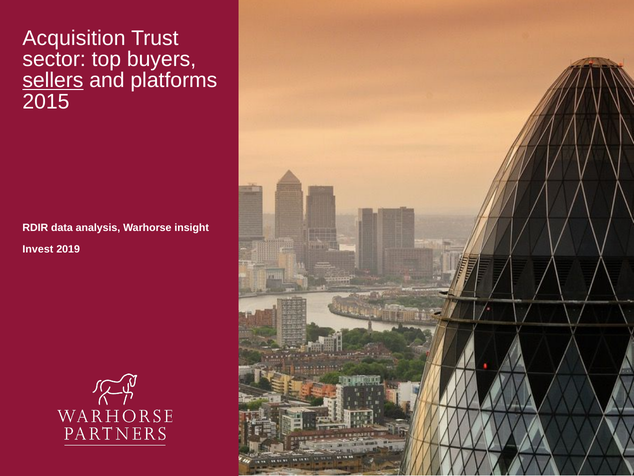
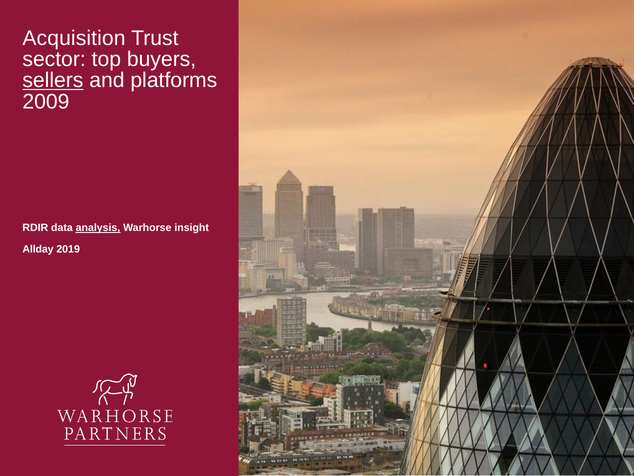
2015: 2015 -> 2009 (46, 101)
analysis underline: none -> present (98, 228)
Invest: Invest -> Allday (38, 249)
